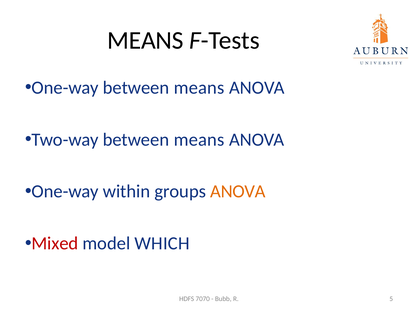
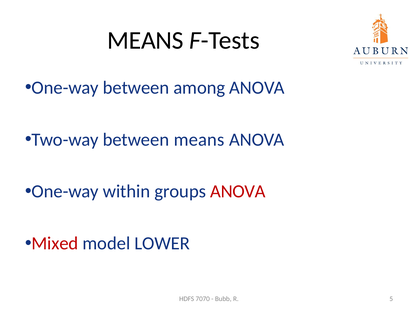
One-way between means: means -> among (199, 88)
ANOVA colour: orange -> red (238, 192)
WHICH: WHICH -> LOWER (162, 244)
